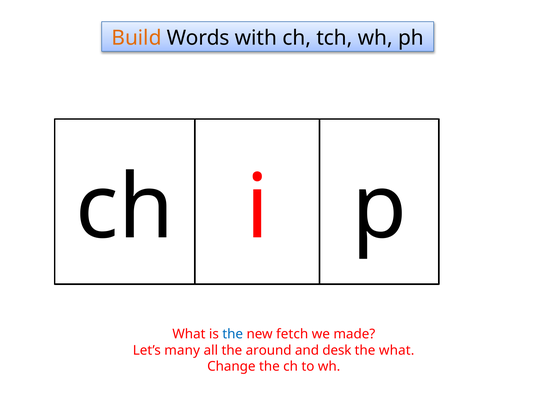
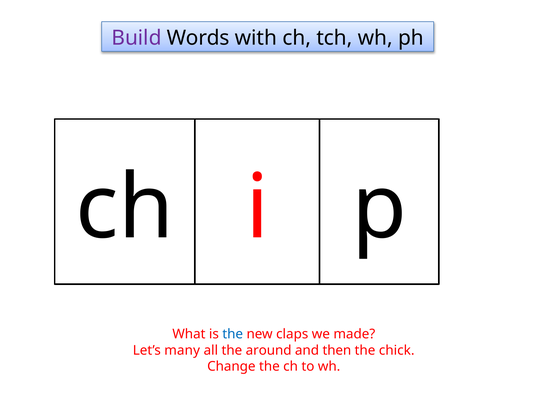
Build colour: orange -> purple (137, 38)
fetch: fetch -> claps (292, 334)
desk: desk -> then (337, 350)
the what: what -> chick (397, 350)
